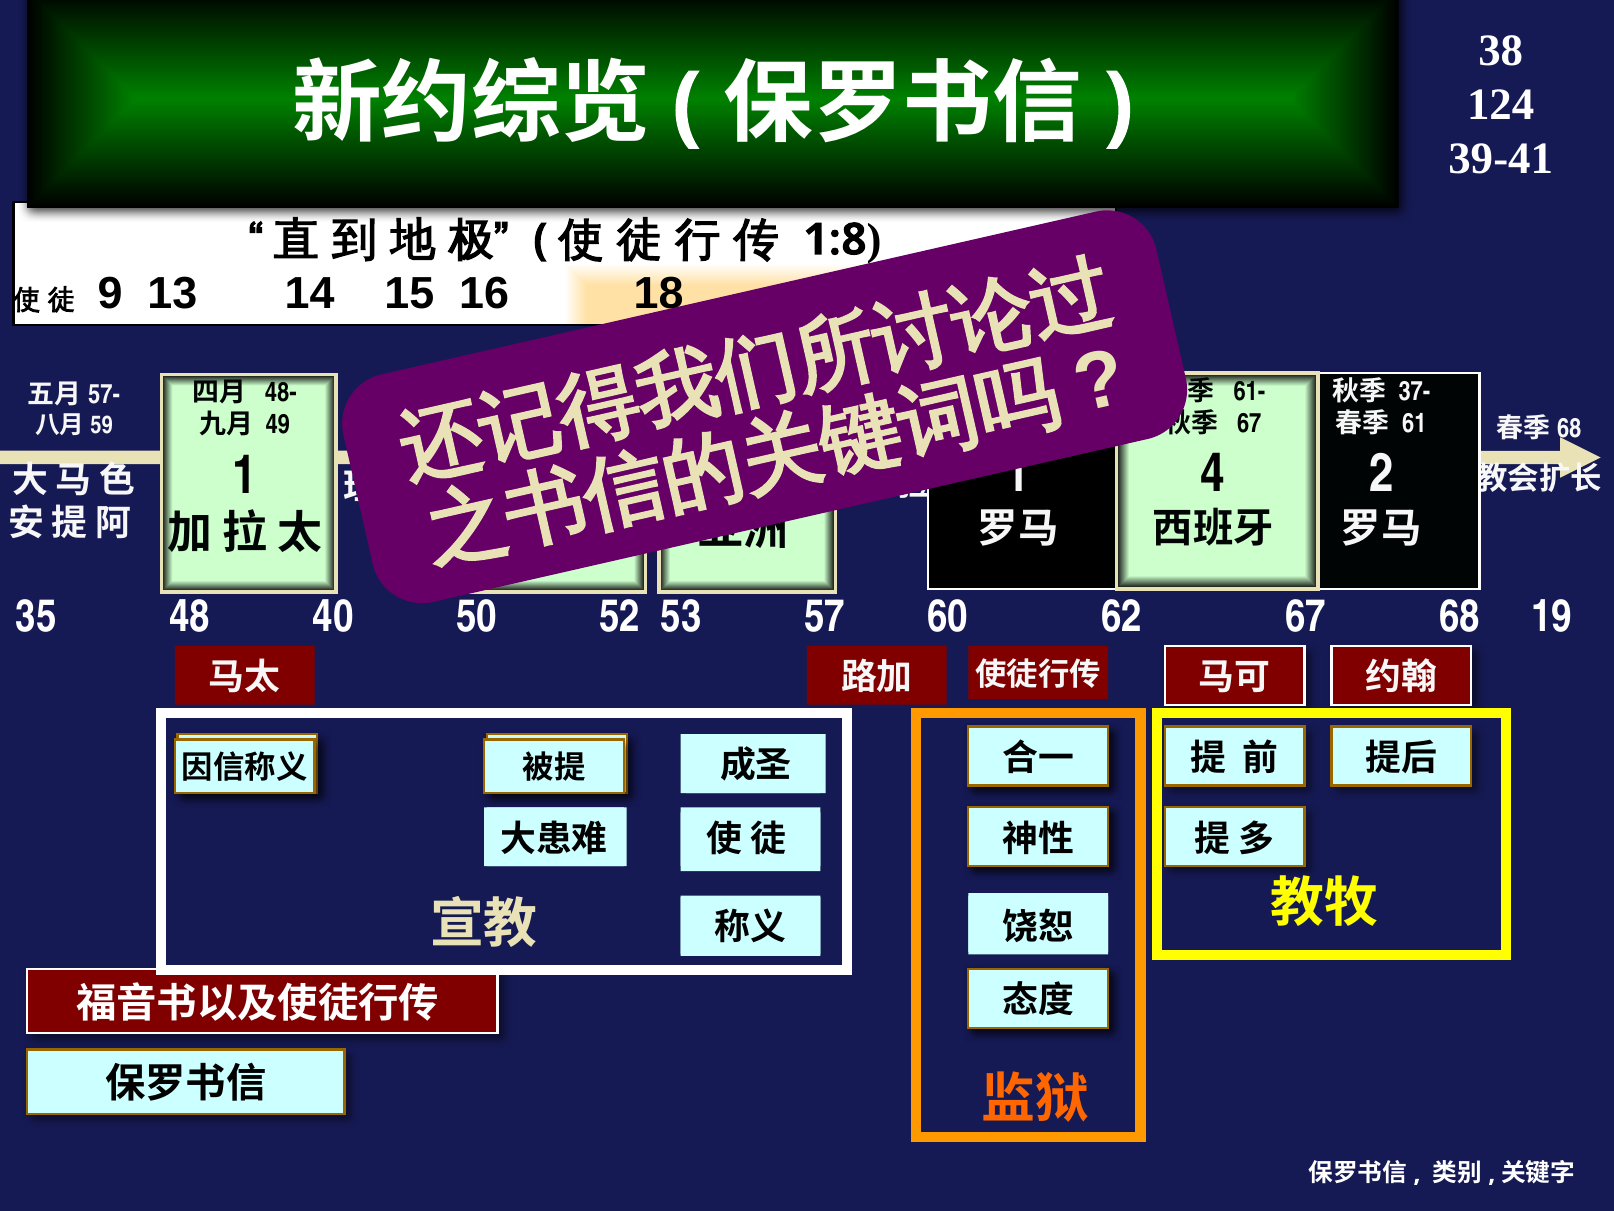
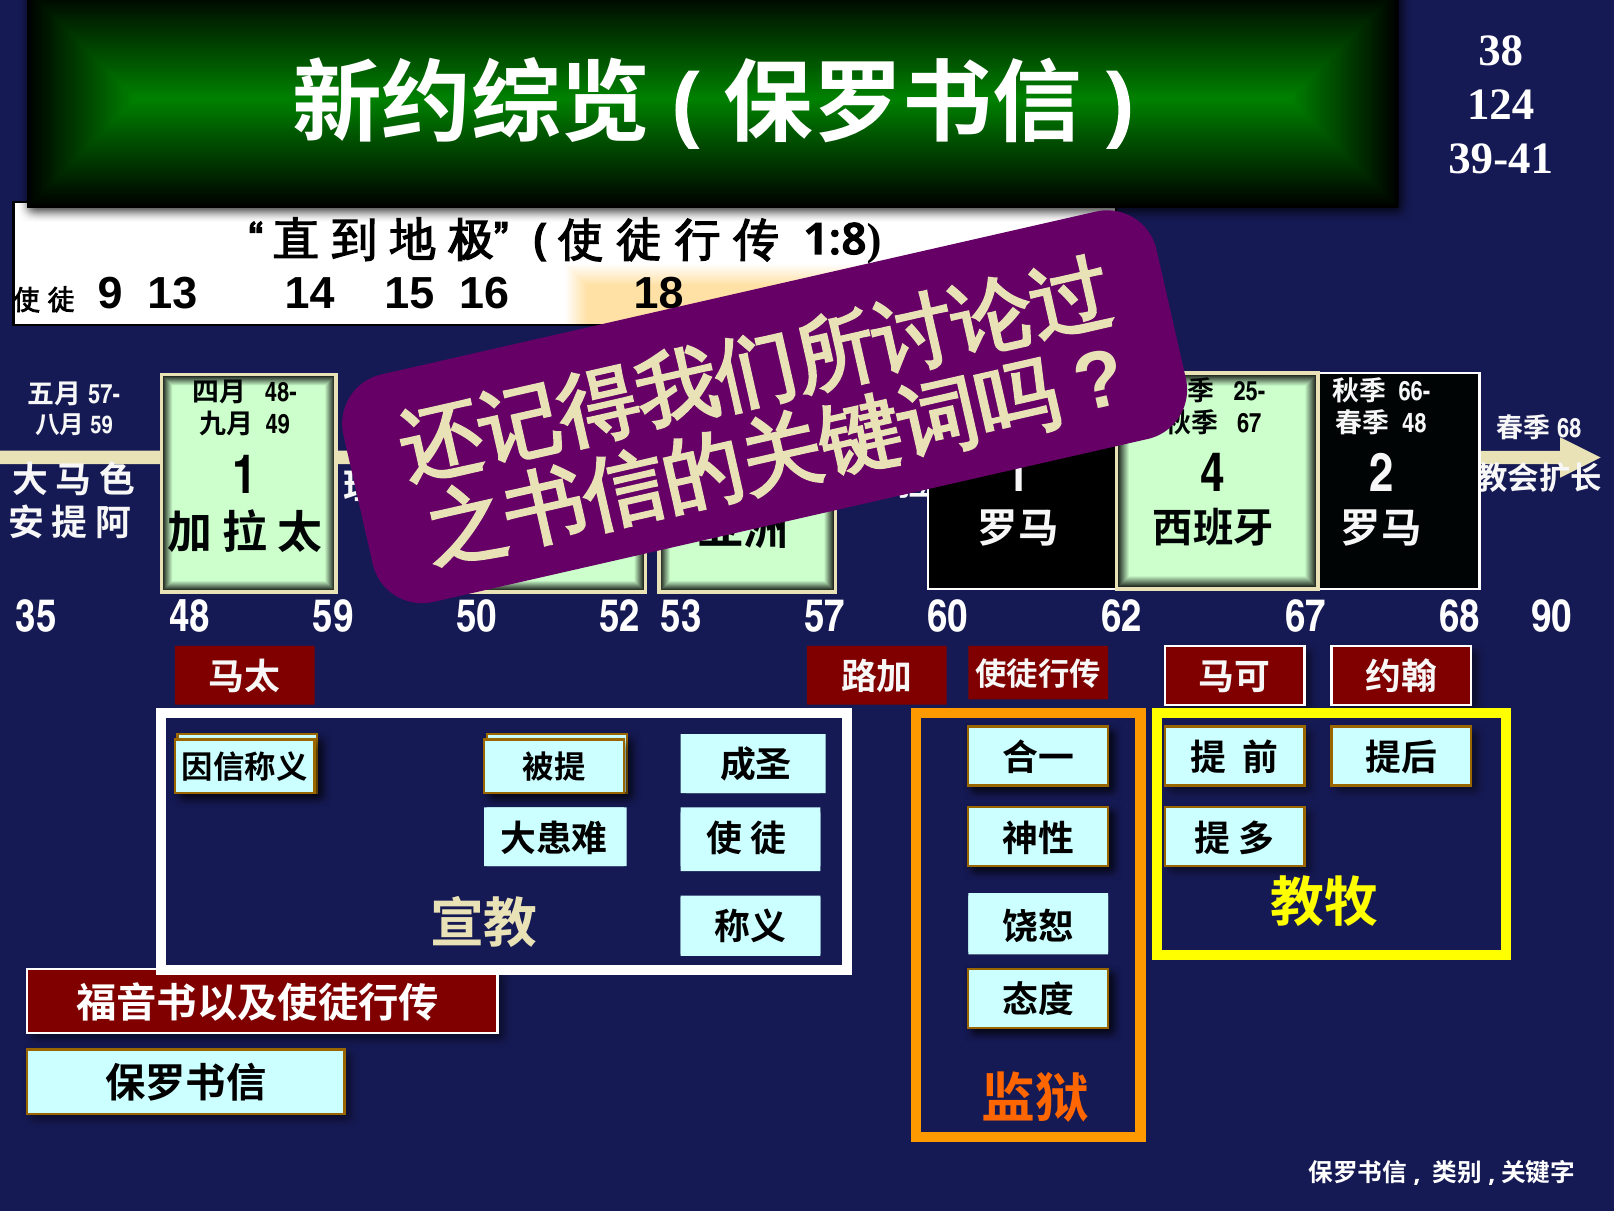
61-: 61- -> 25- (1249, 391)
37-: 37- -> 66- (1414, 391)
61: 61 -> 48 (1414, 423)
48 40: 40 -> 59 (333, 616)
19: 19 -> 90 (1552, 616)
